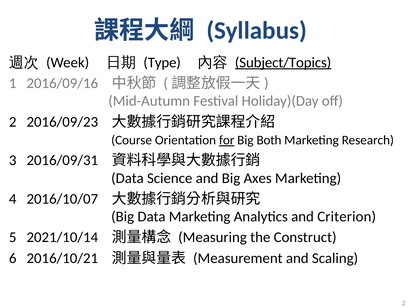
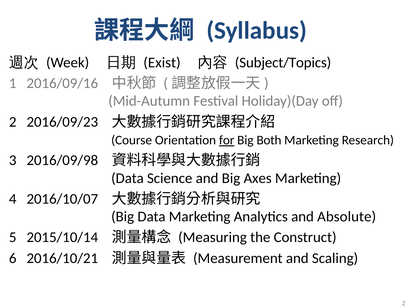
Type: Type -> Exist (162, 63)
Subject/Topics underline: present -> none (283, 63)
2016/09/31: 2016/09/31 -> 2016/09/98 (62, 160)
Criterion: Criterion -> Absolute (347, 217)
2021/10/14: 2021/10/14 -> 2015/10/14 (62, 238)
